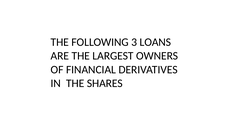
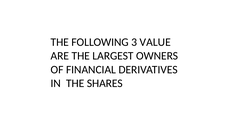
LOANS: LOANS -> VALUE (155, 42)
